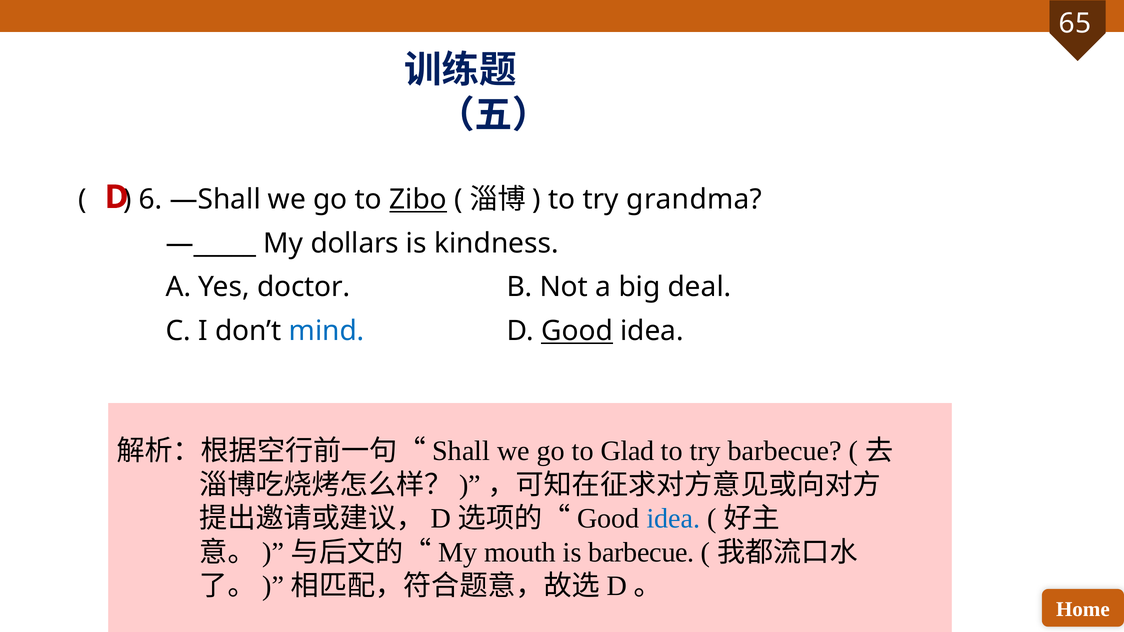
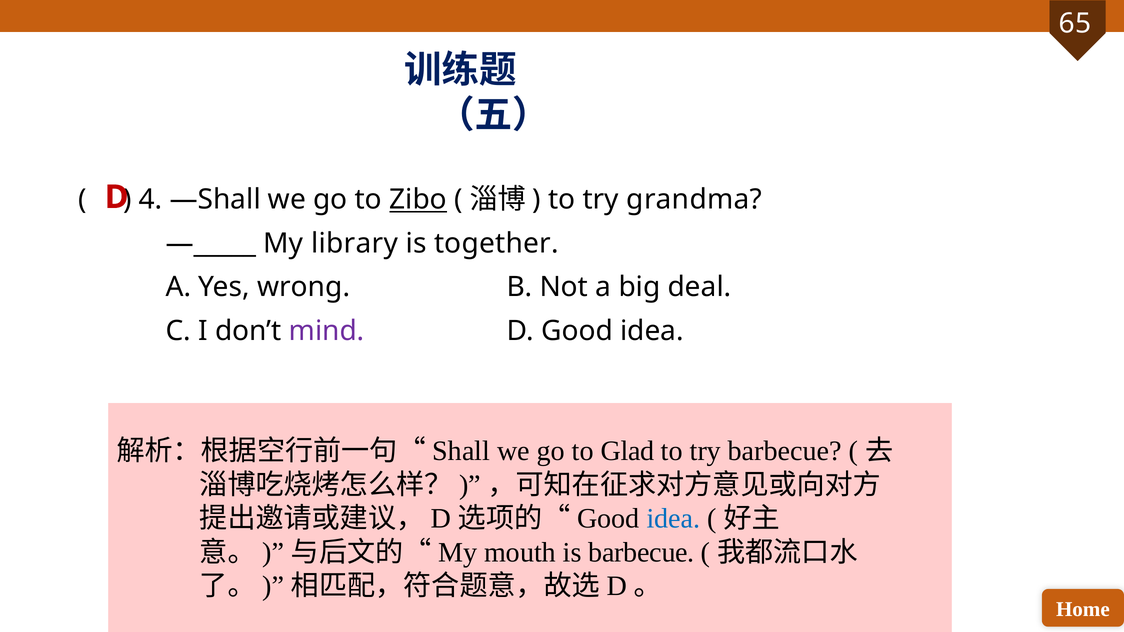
6: 6 -> 4 (151, 200)
dollars: dollars -> library (355, 244)
kindness: kindness -> together (496, 244)
doctor: doctor -> wrong (304, 287)
mind colour: blue -> purple (327, 331)
Good underline: present -> none (577, 331)
